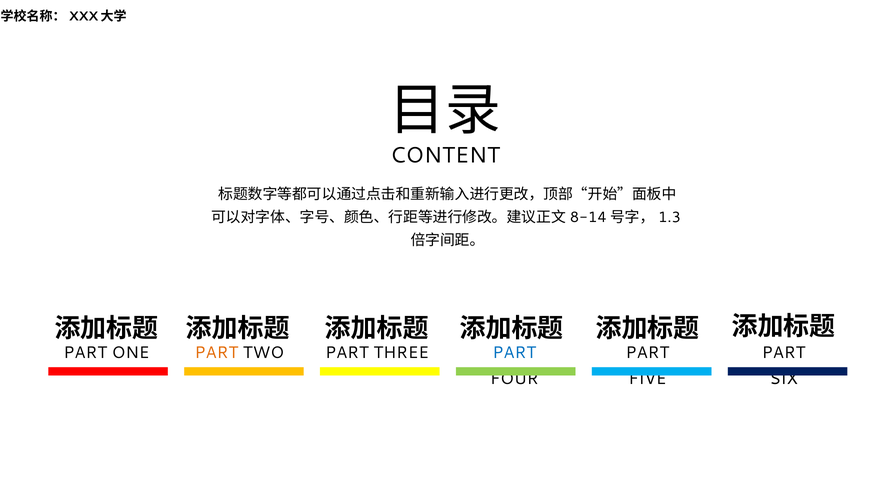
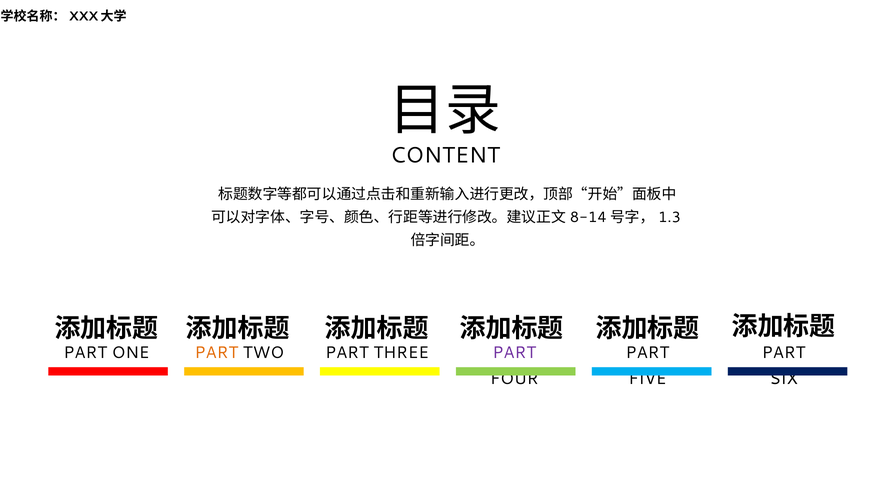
PART colour: blue -> purple (514, 353)
